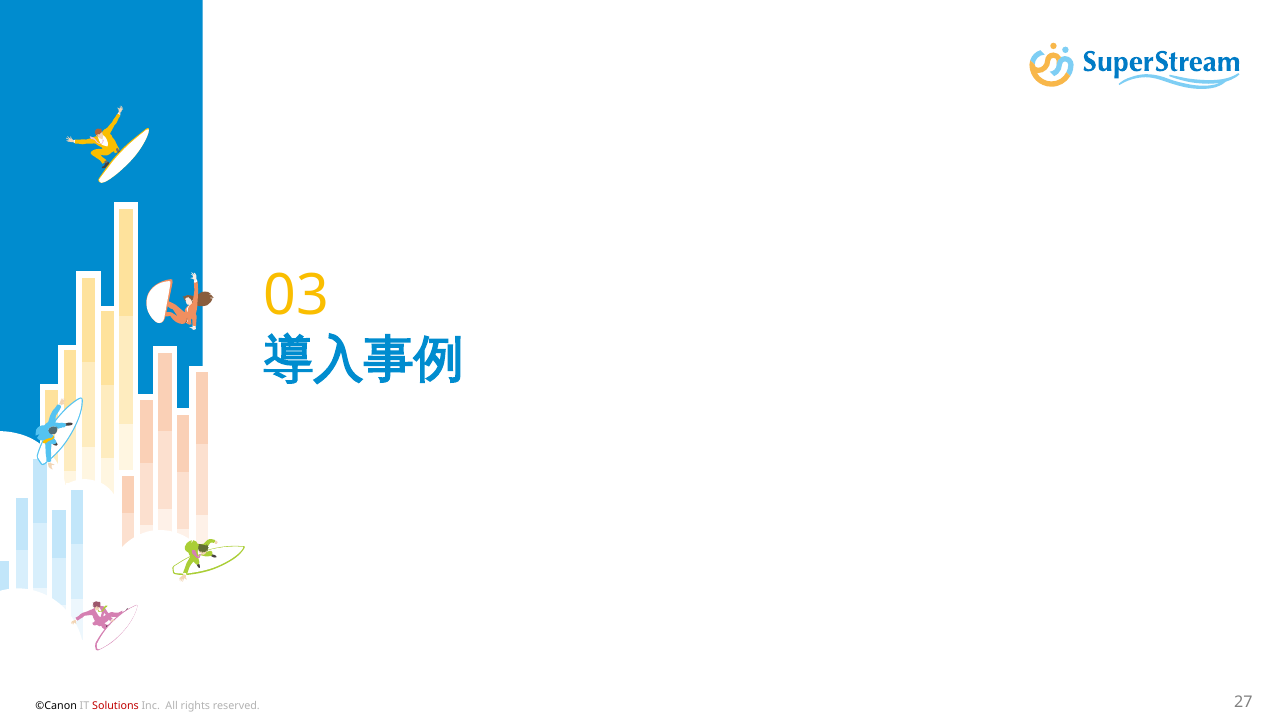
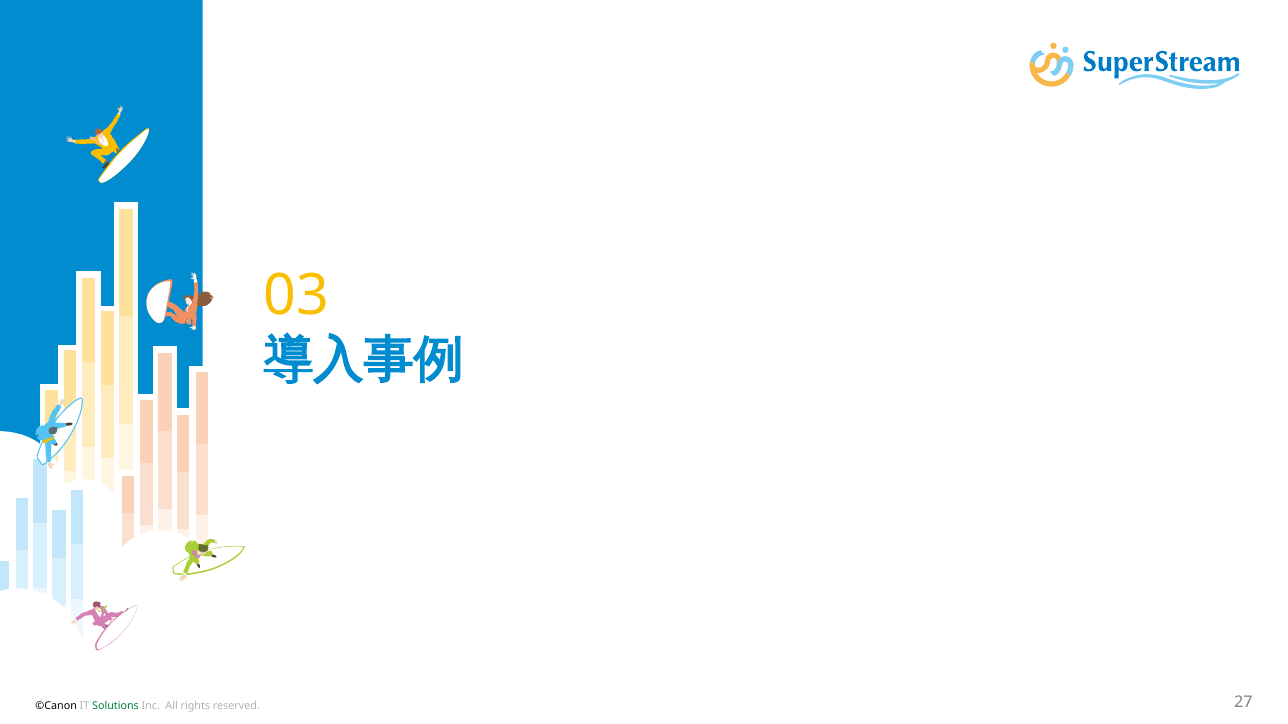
Solutions colour: red -> green (116, 706)
